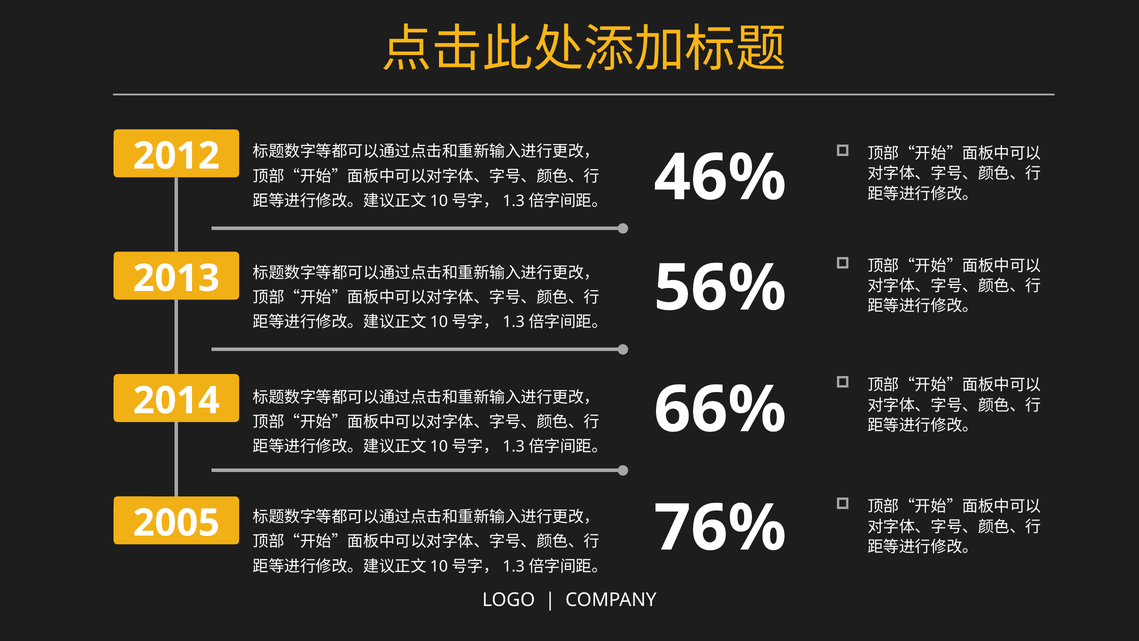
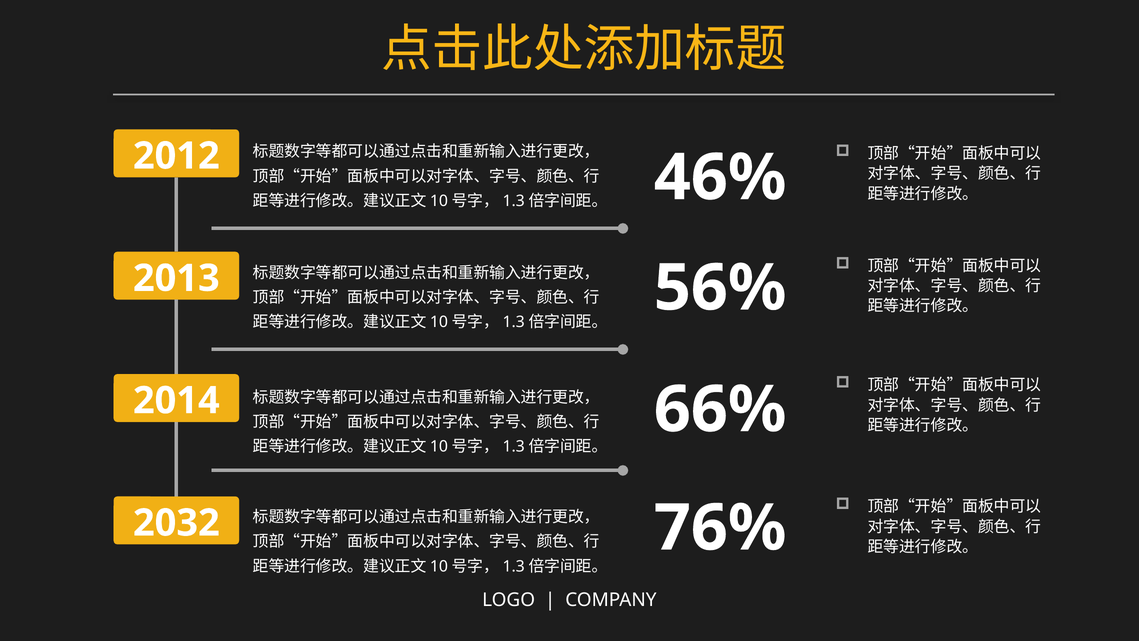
2005: 2005 -> 2032 (176, 523)
